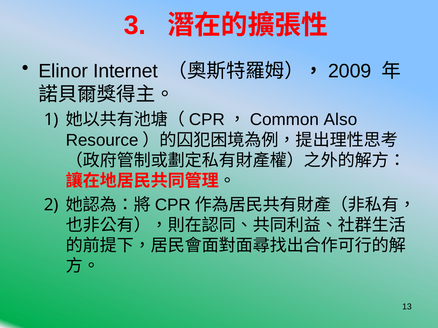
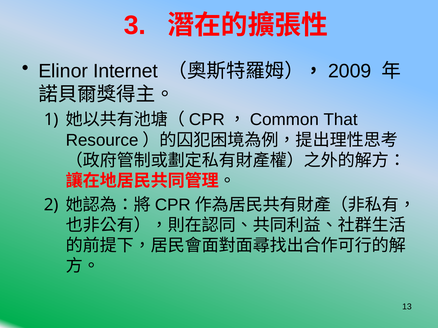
Also: Also -> That (341, 120)
